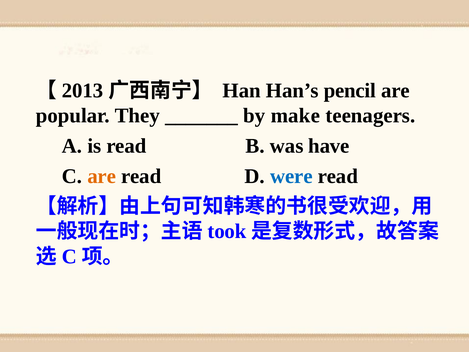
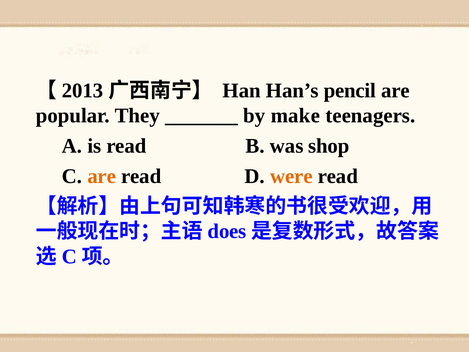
have: have -> shop (329, 146)
were colour: blue -> orange (291, 176)
took: took -> does (227, 231)
